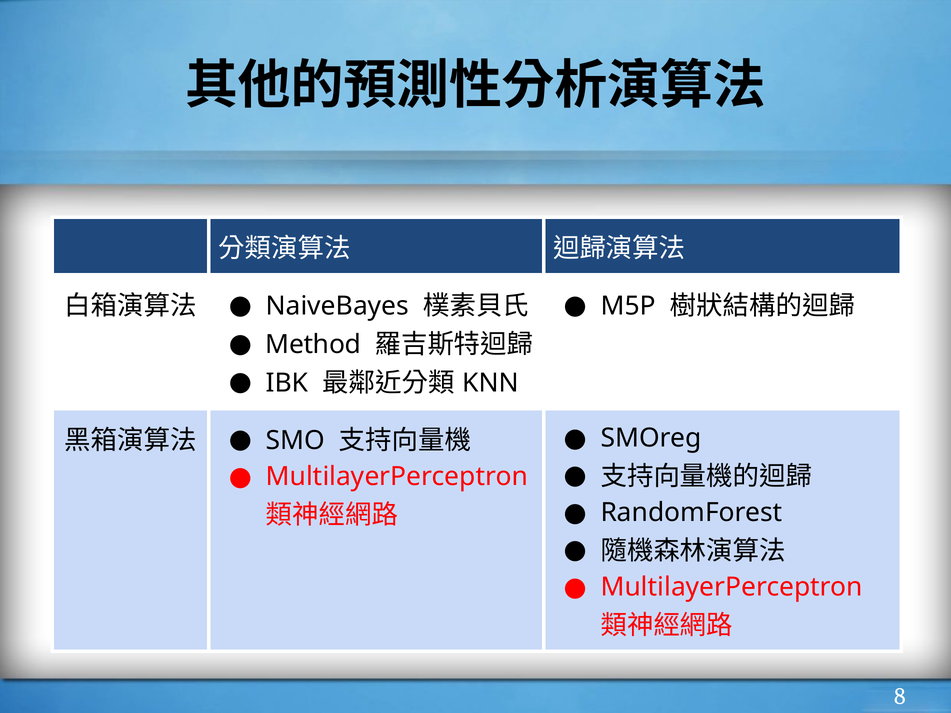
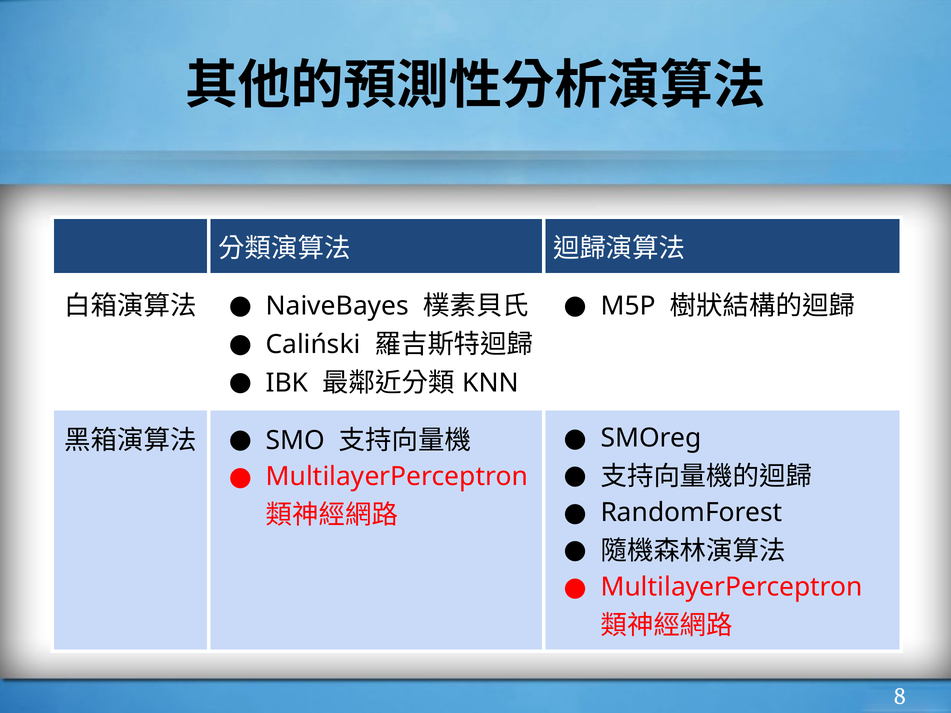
Method: Method -> Caliński (313, 345)
